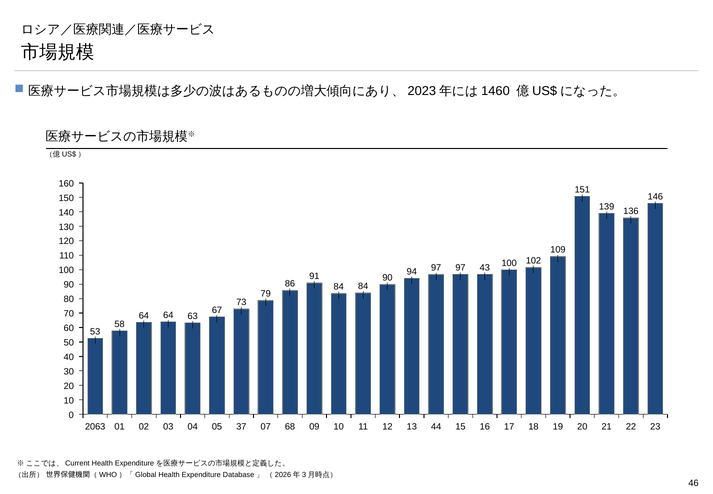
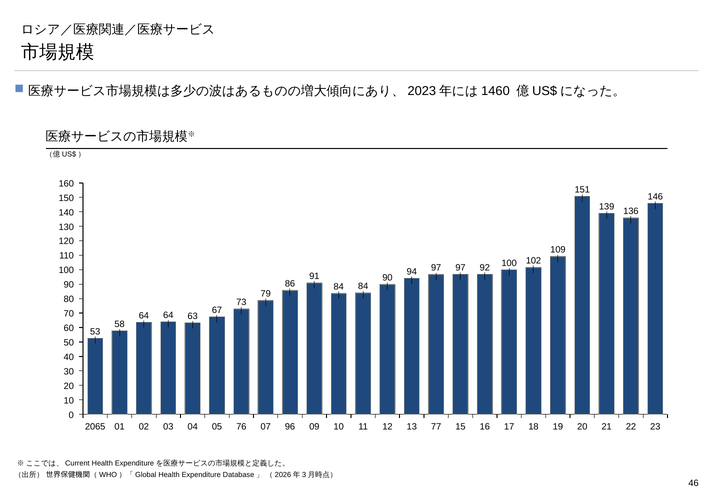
43: 43 -> 92 (485, 267)
2063: 2063 -> 2065 (95, 426)
37: 37 -> 76 (241, 426)
68: 68 -> 96 (290, 426)
44: 44 -> 77 (436, 426)
